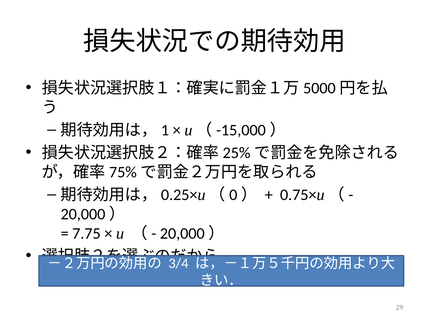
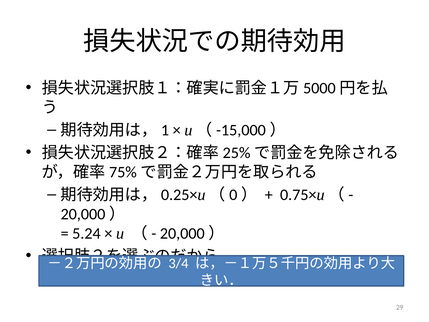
7.75: 7.75 -> 5.24 (86, 233)
